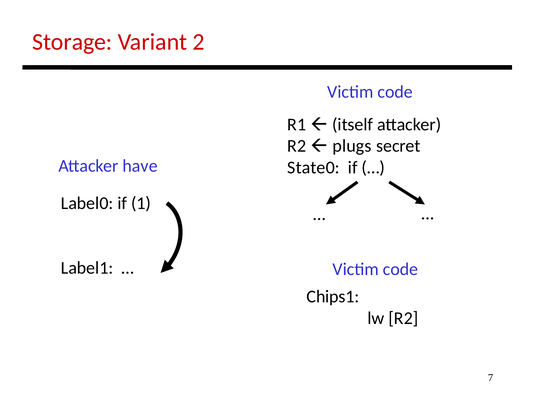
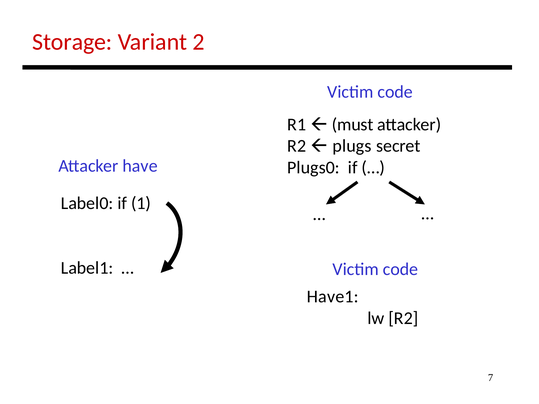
itself: itself -> must (353, 125)
State0: State0 -> Plugs0 (314, 168)
Chips1: Chips1 -> Have1 (333, 297)
